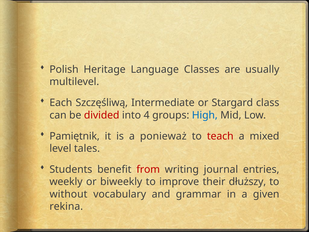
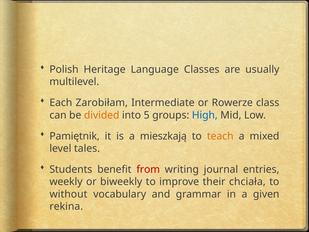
Szczęśliwą: Szczęśliwą -> Zarobiłam (102, 103)
Stargard: Stargard -> Rowerze (232, 103)
divided colour: red -> orange (102, 115)
4: 4 -> 5 (147, 115)
ponieważ: ponieważ -> mieszkają (163, 136)
teach colour: red -> orange (220, 136)
dłuższy: dłuższy -> chciała (247, 182)
